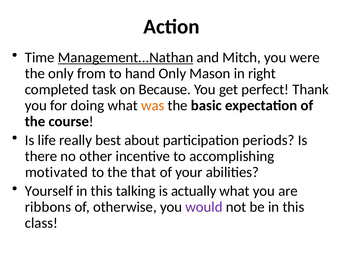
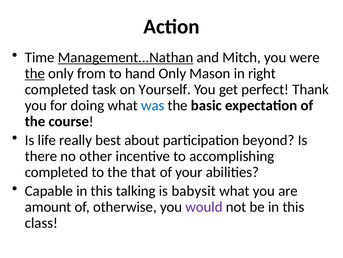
the underline: none -> present (35, 73)
Because: Because -> Yourself (165, 89)
was colour: orange -> blue (153, 105)
periods: periods -> beyond (268, 140)
motivated: motivated -> completed (57, 172)
Yourself: Yourself -> Capable (49, 191)
actually: actually -> babysit (194, 191)
ribbons: ribbons -> amount (48, 206)
